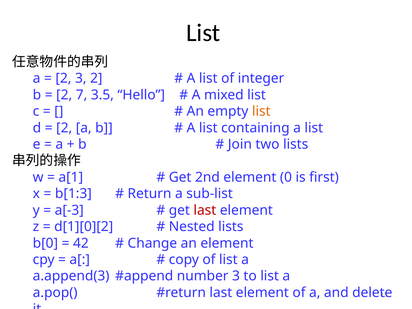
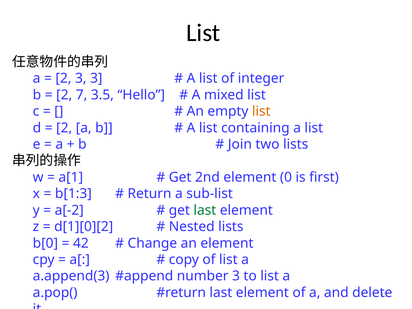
3 2: 2 -> 3 (96, 78)
a[-3: a[-3 -> a[-2 (69, 210)
last colour: red -> green (205, 210)
